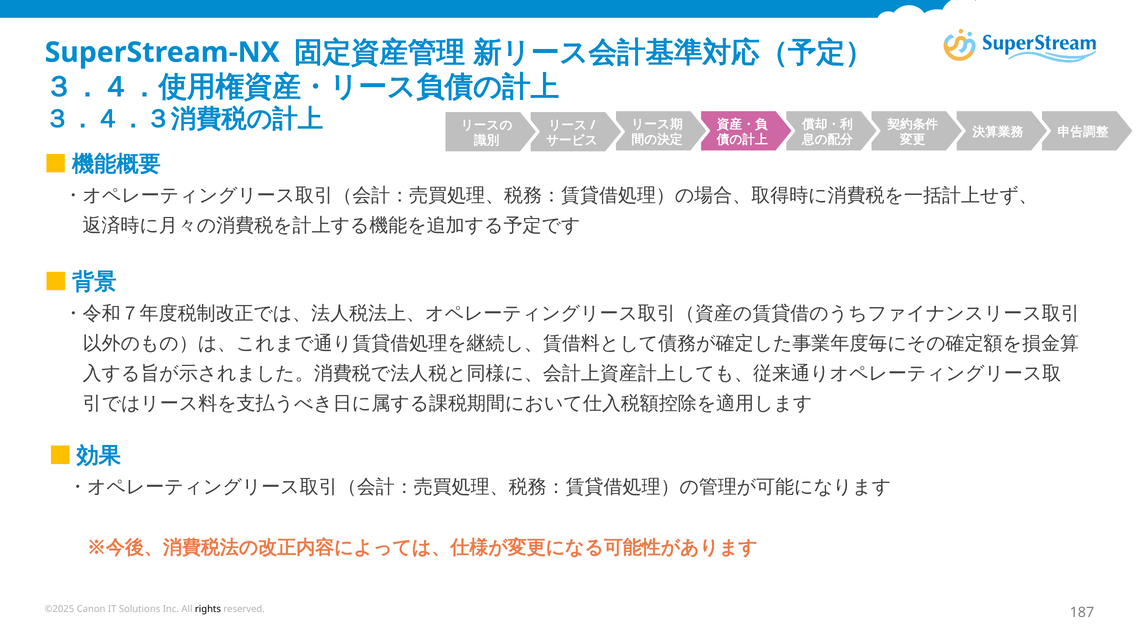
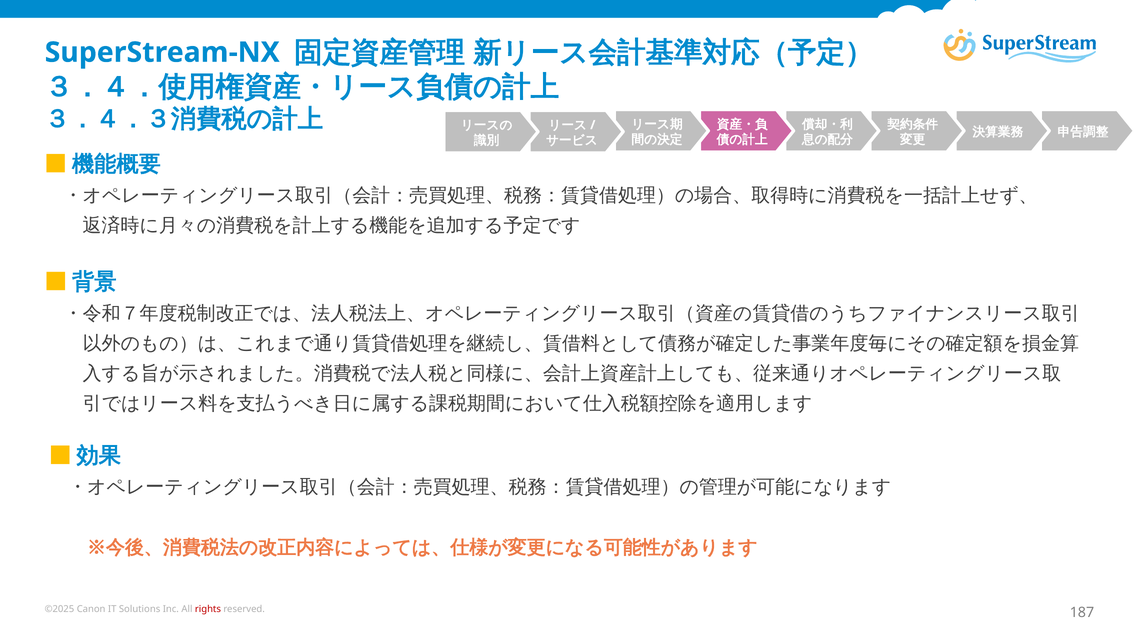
rights colour: black -> red (208, 609)
